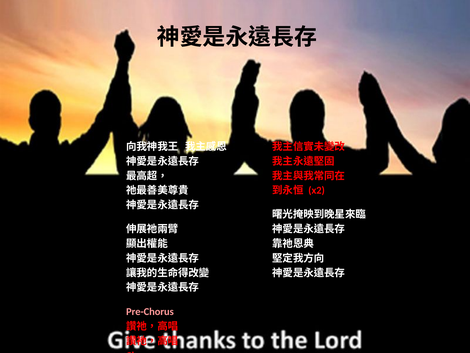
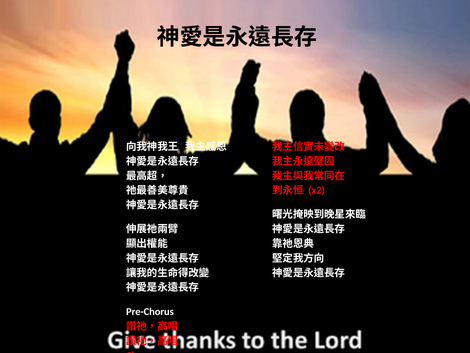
Pre-Chorus colour: pink -> white (150, 311)
